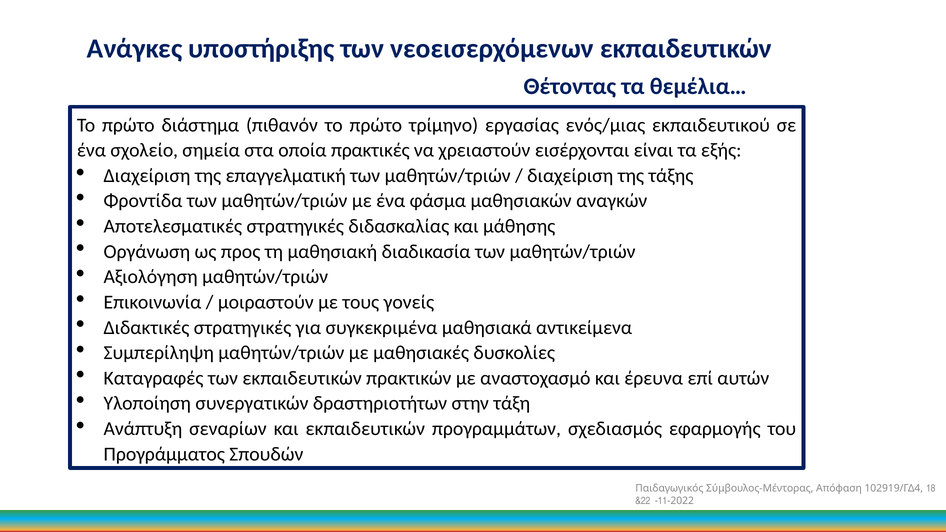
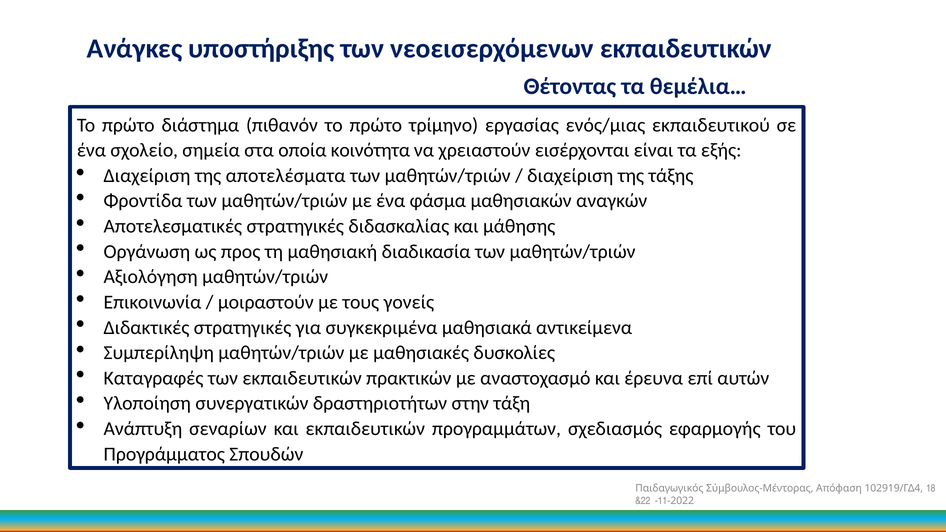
πρακτικές: πρακτικές -> κοινότητα (370, 150)
επαγγελματική: επαγγελματική -> αποτελέσματα (286, 176)
